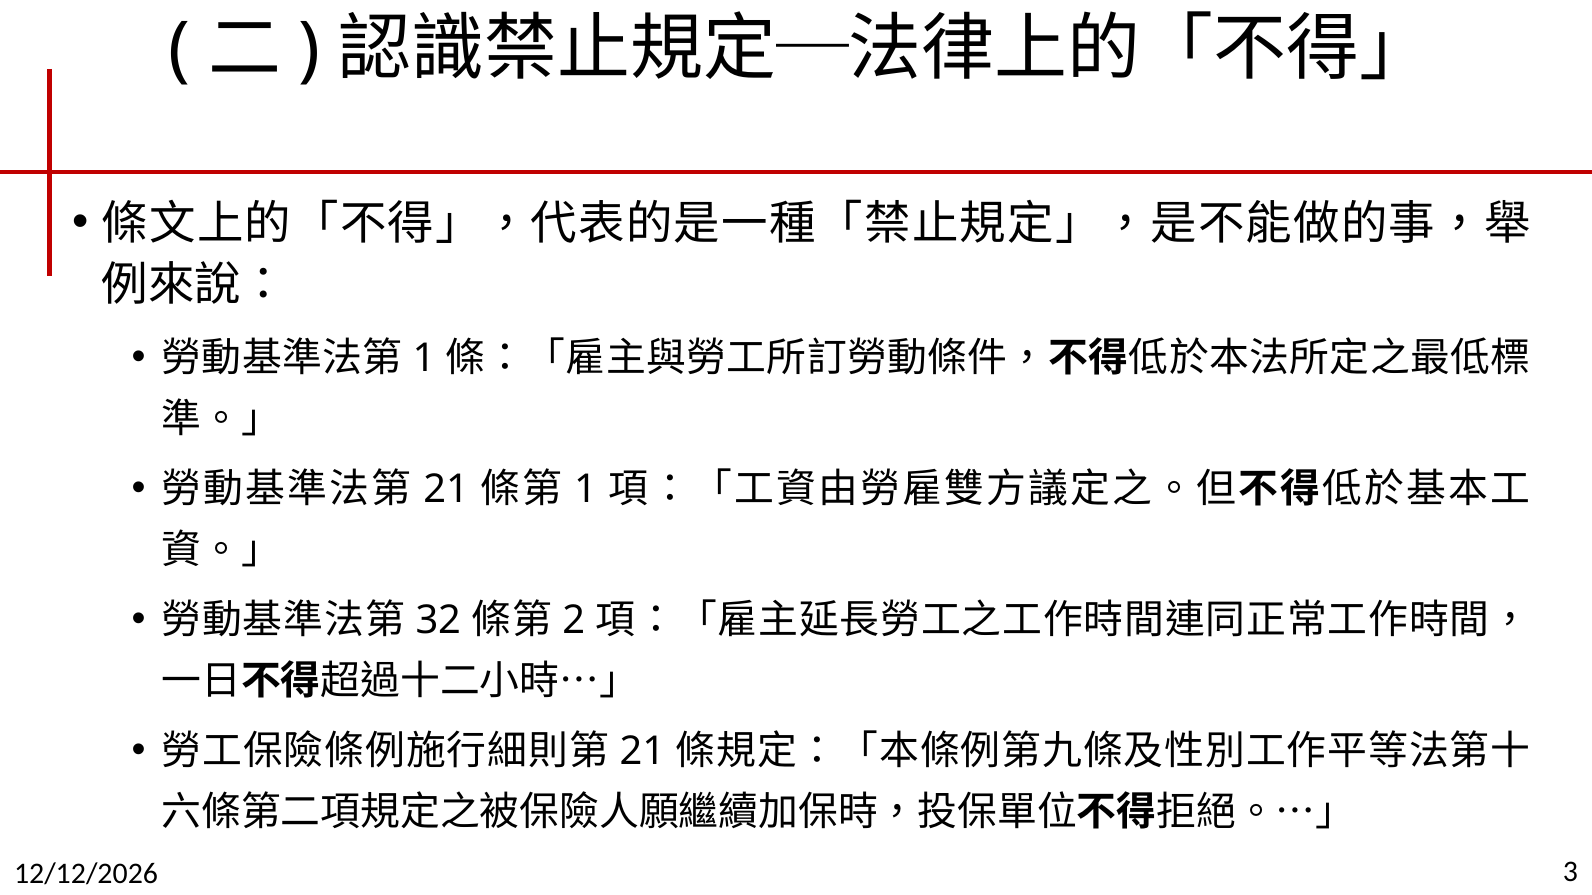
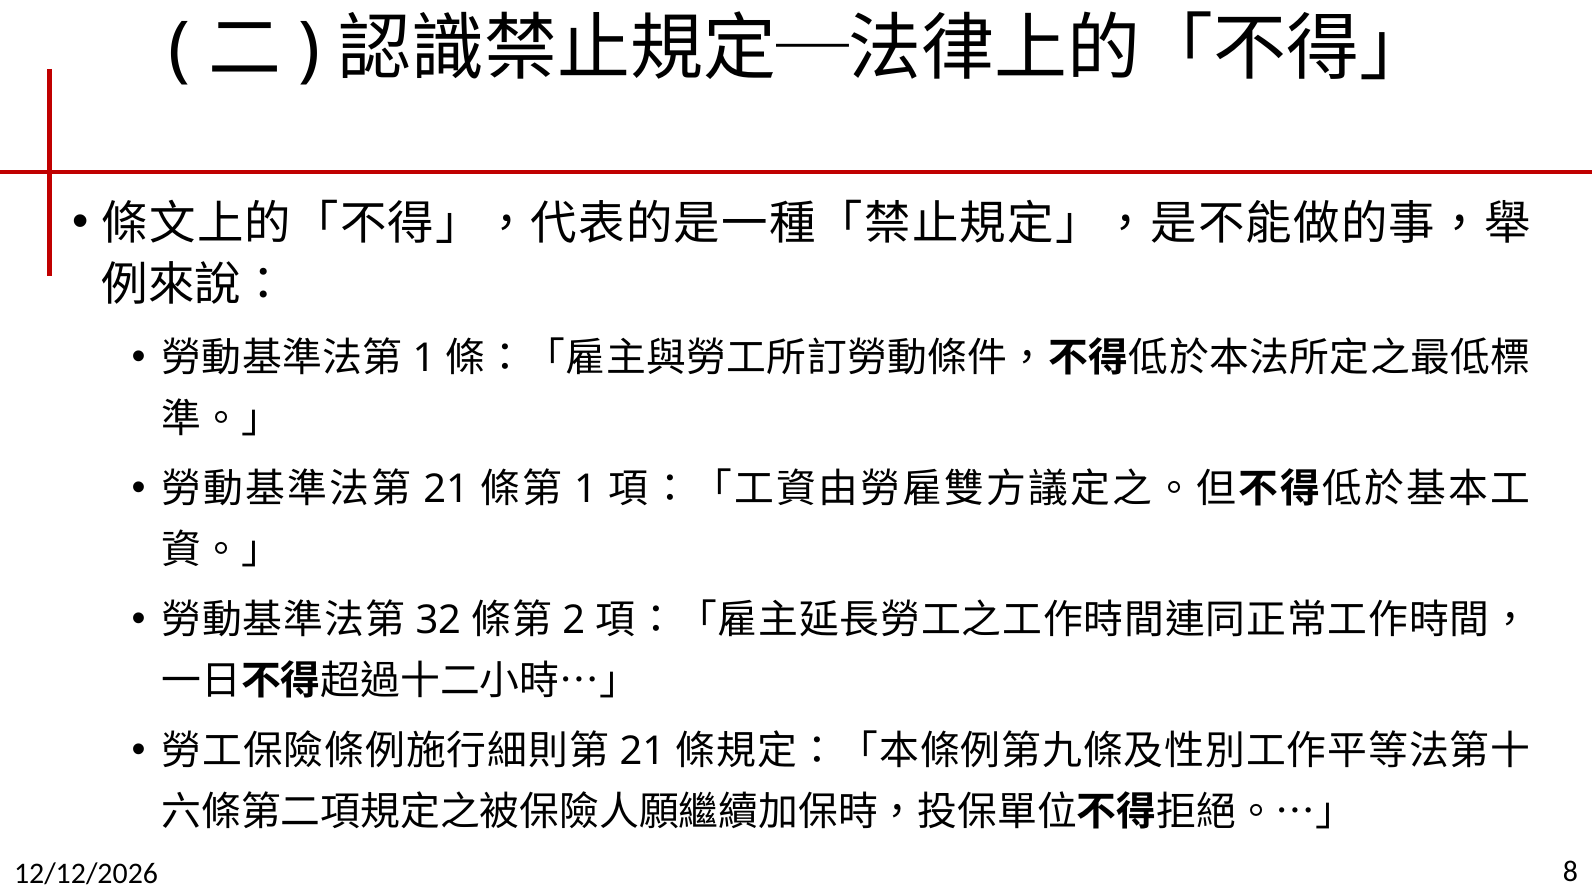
3: 3 -> 8 (1570, 872)
